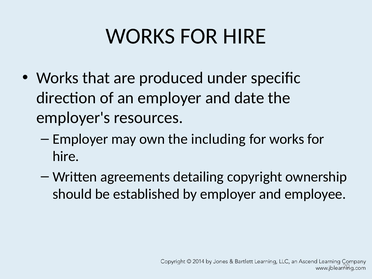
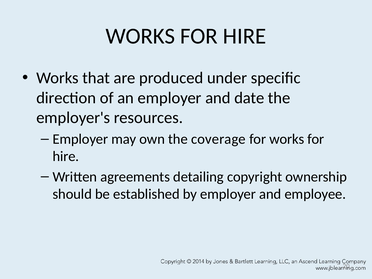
including: including -> coverage (218, 139)
